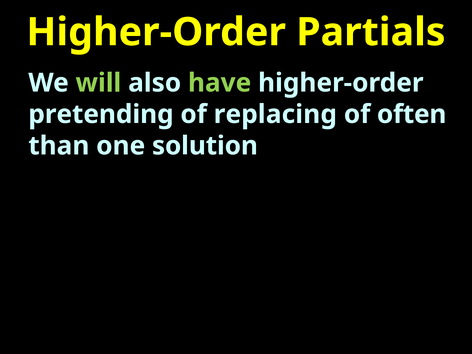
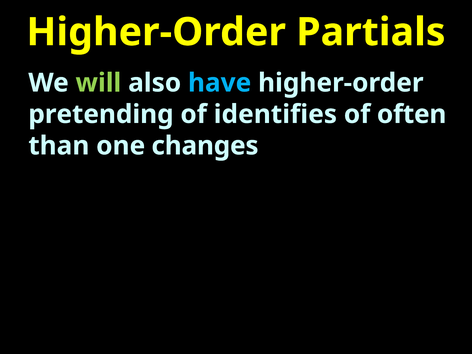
have colour: light green -> light blue (220, 83)
replacing: replacing -> identifies (275, 114)
solution: solution -> changes (205, 146)
